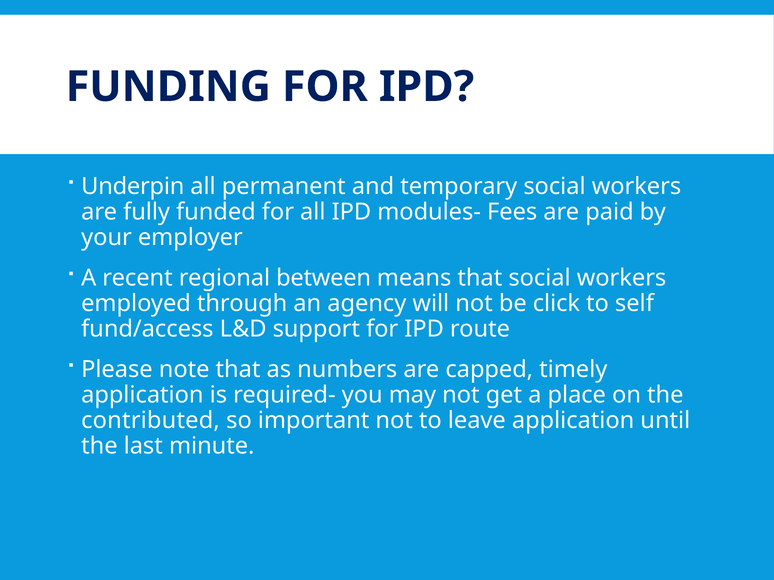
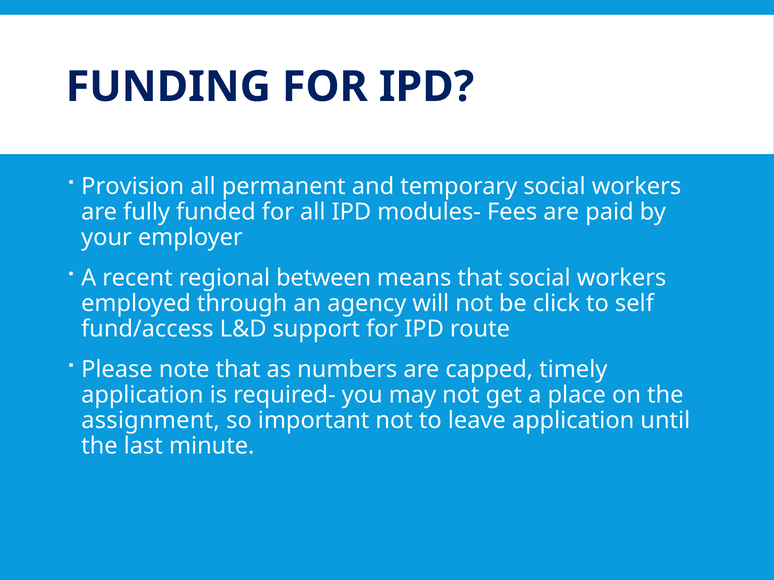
Underpin: Underpin -> Provision (133, 187)
contributed: contributed -> assignment (150, 421)
